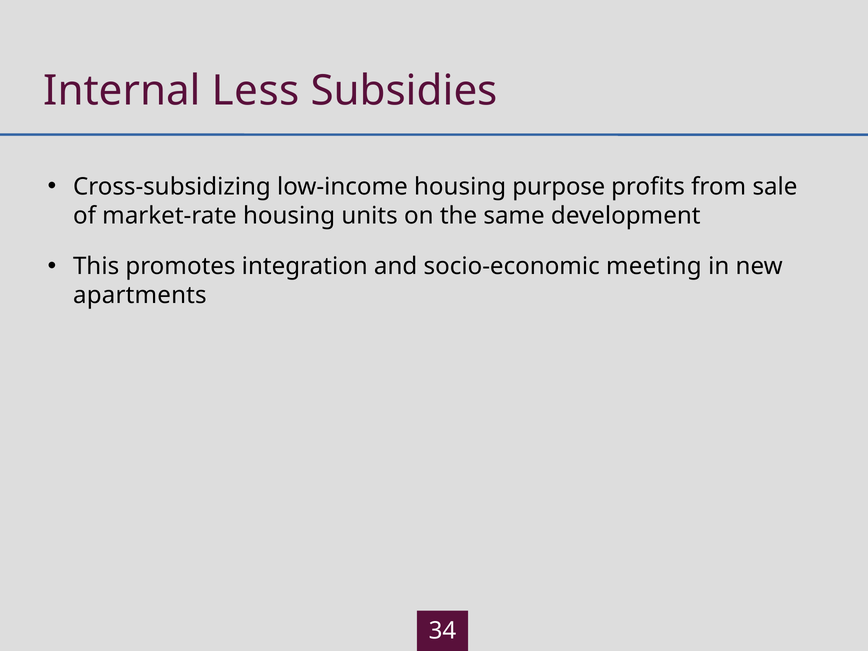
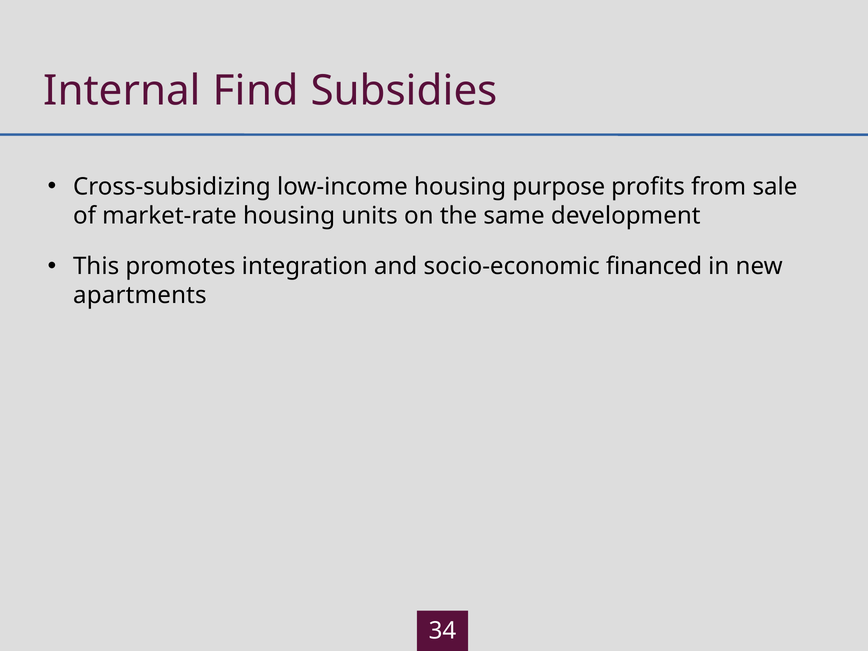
Less: Less -> Find (256, 91)
meeting: meeting -> financed (654, 266)
